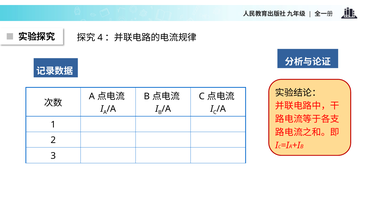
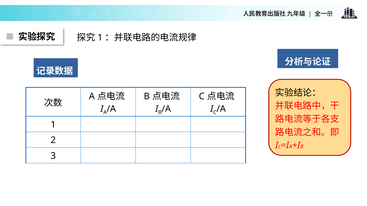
4: 4 -> 1 (100, 38)
